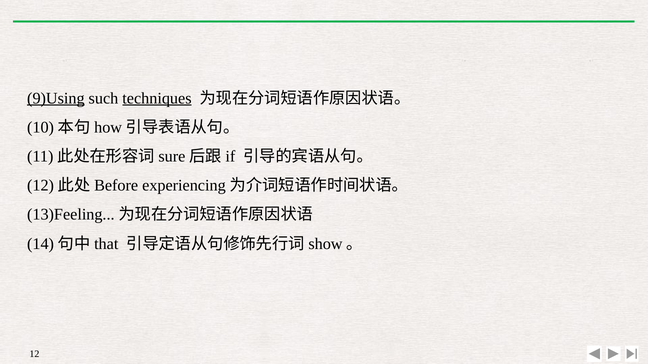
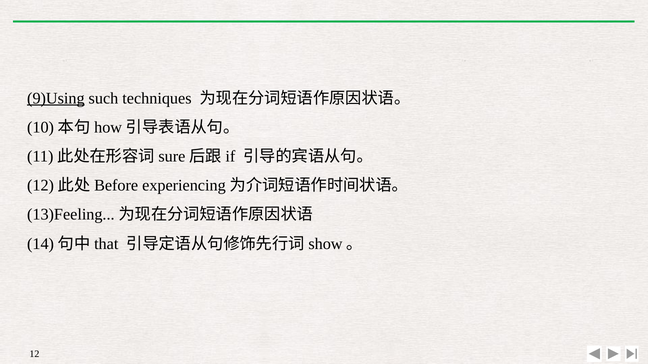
techniques underline: present -> none (157, 98)
